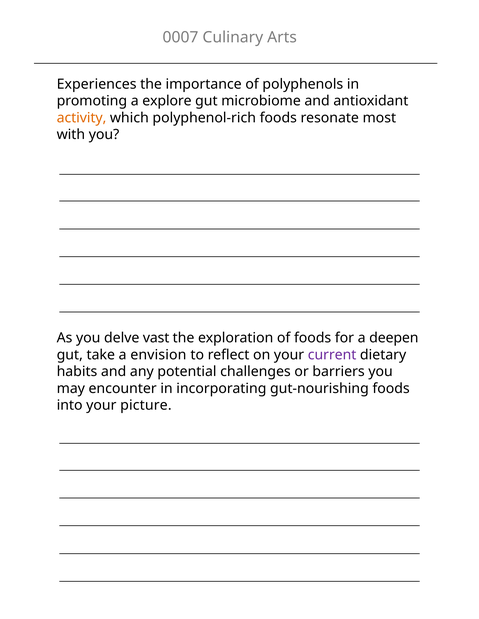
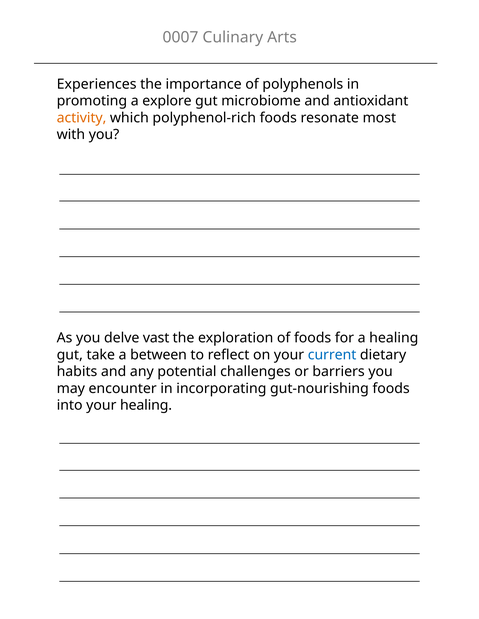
a deepen: deepen -> healing (394, 338)
envision: envision -> between (159, 355)
current colour: purple -> blue (332, 355)
your picture: picture -> healing (146, 406)
